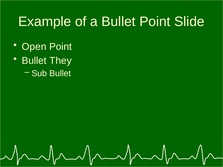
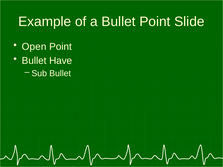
They: They -> Have (61, 61)
